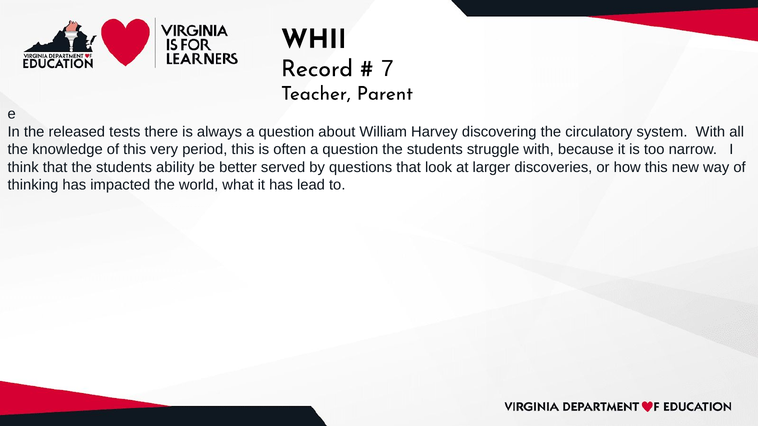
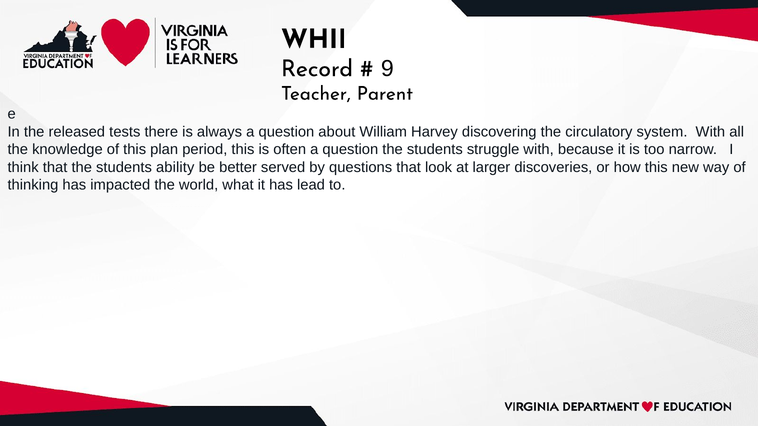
7: 7 -> 9 (387, 69)
very: very -> plan (164, 150)
